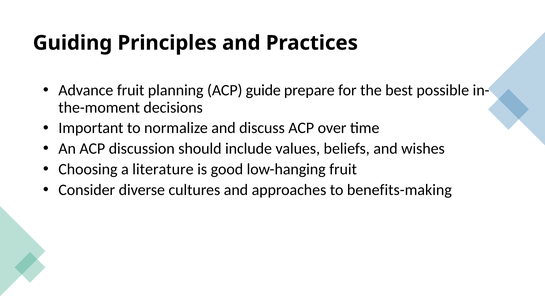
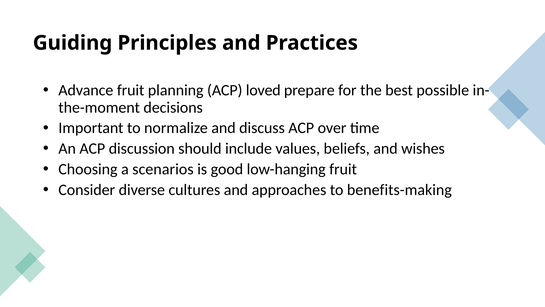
guide: guide -> loved (263, 90)
literature: literature -> scenarios (163, 169)
